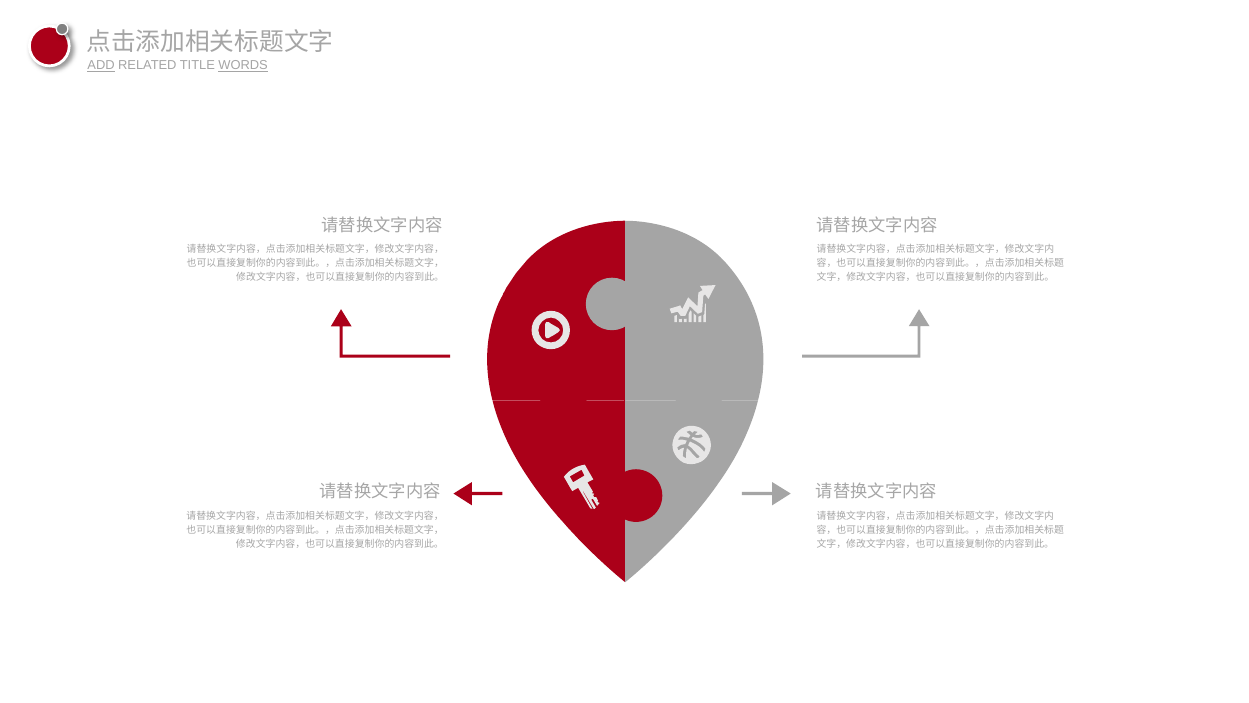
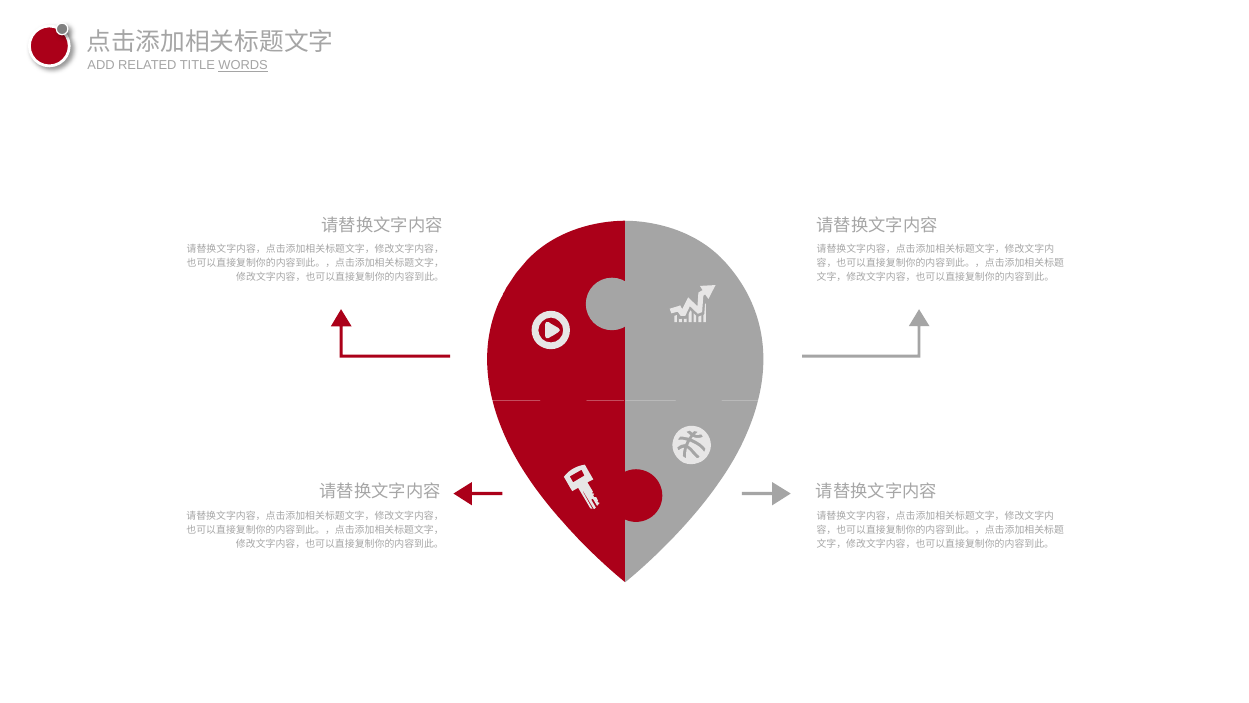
ADD underline: present -> none (101, 66)
